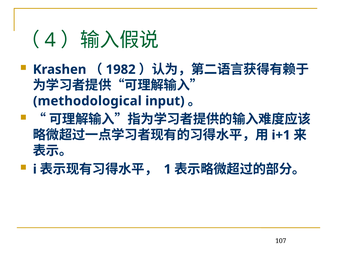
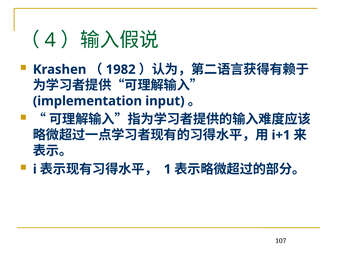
methodological: methodological -> implementation (87, 101)
